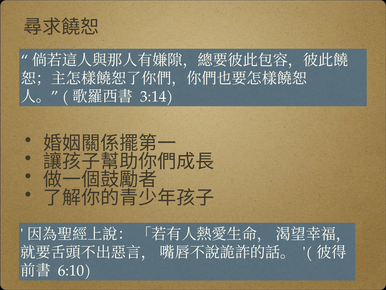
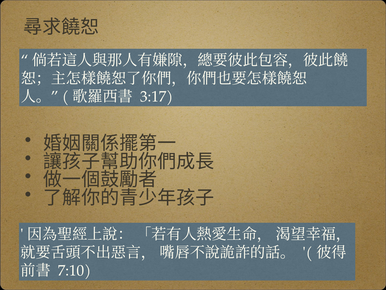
3:14: 3:14 -> 3:17 (157, 97)
6:10: 6:10 -> 7:10 (75, 270)
